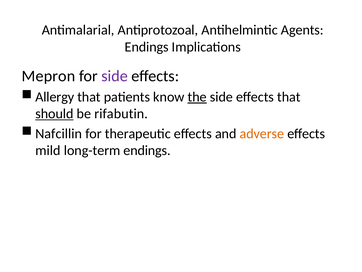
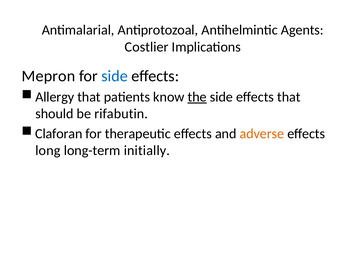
Endings: Endings -> Costlier (147, 47)
side colour: purple -> blue (115, 76)
should underline: present -> none (54, 114)
Nafcillin: Nafcillin -> Claforan (59, 133)
mild: mild -> long (48, 150)
long-term endings: endings -> initially (147, 150)
